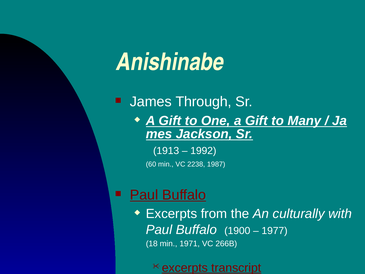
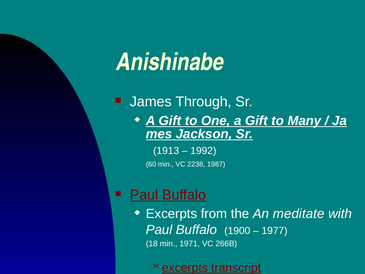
culturally: culturally -> meditate (299, 214)
